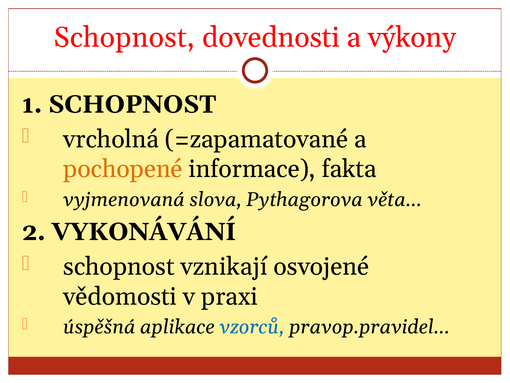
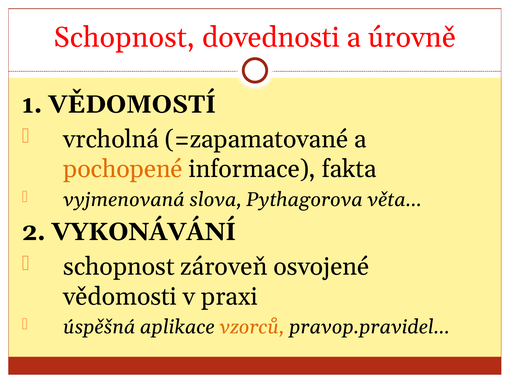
výkony: výkony -> úrovně (412, 38)
1 SCHOPNOST: SCHOPNOST -> VĚDOMOSTÍ (132, 104)
vznikají: vznikají -> zároveň (224, 266)
vzorců colour: blue -> orange (252, 327)
